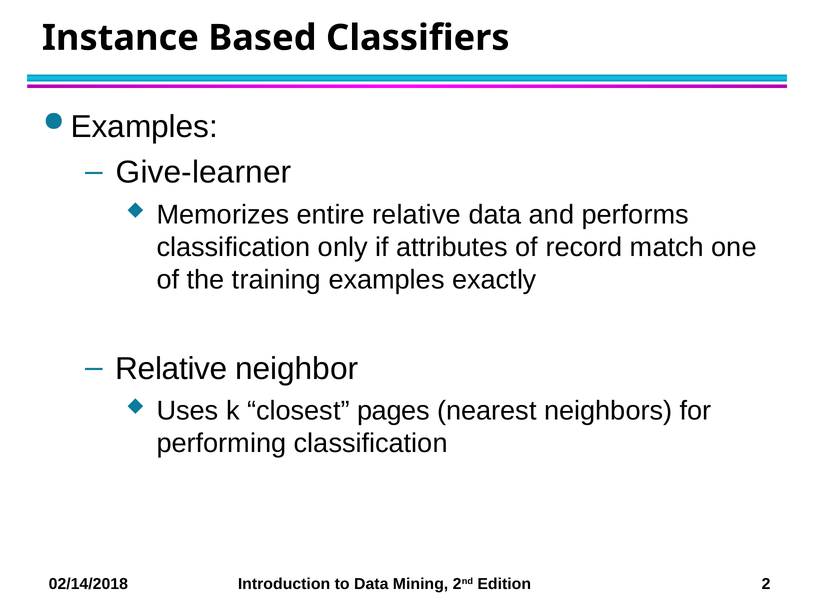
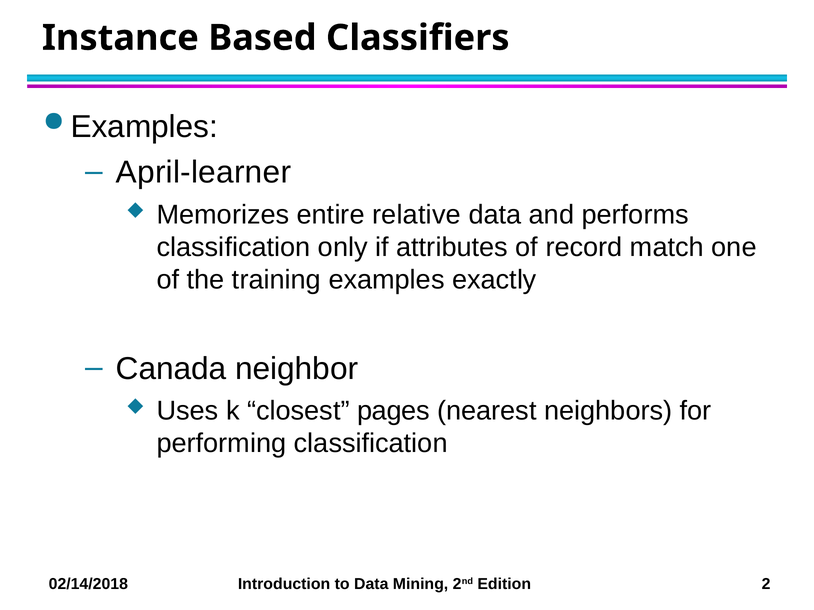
Give-learner: Give-learner -> April-learner (204, 173)
Relative: Relative -> Canada (171, 369)
